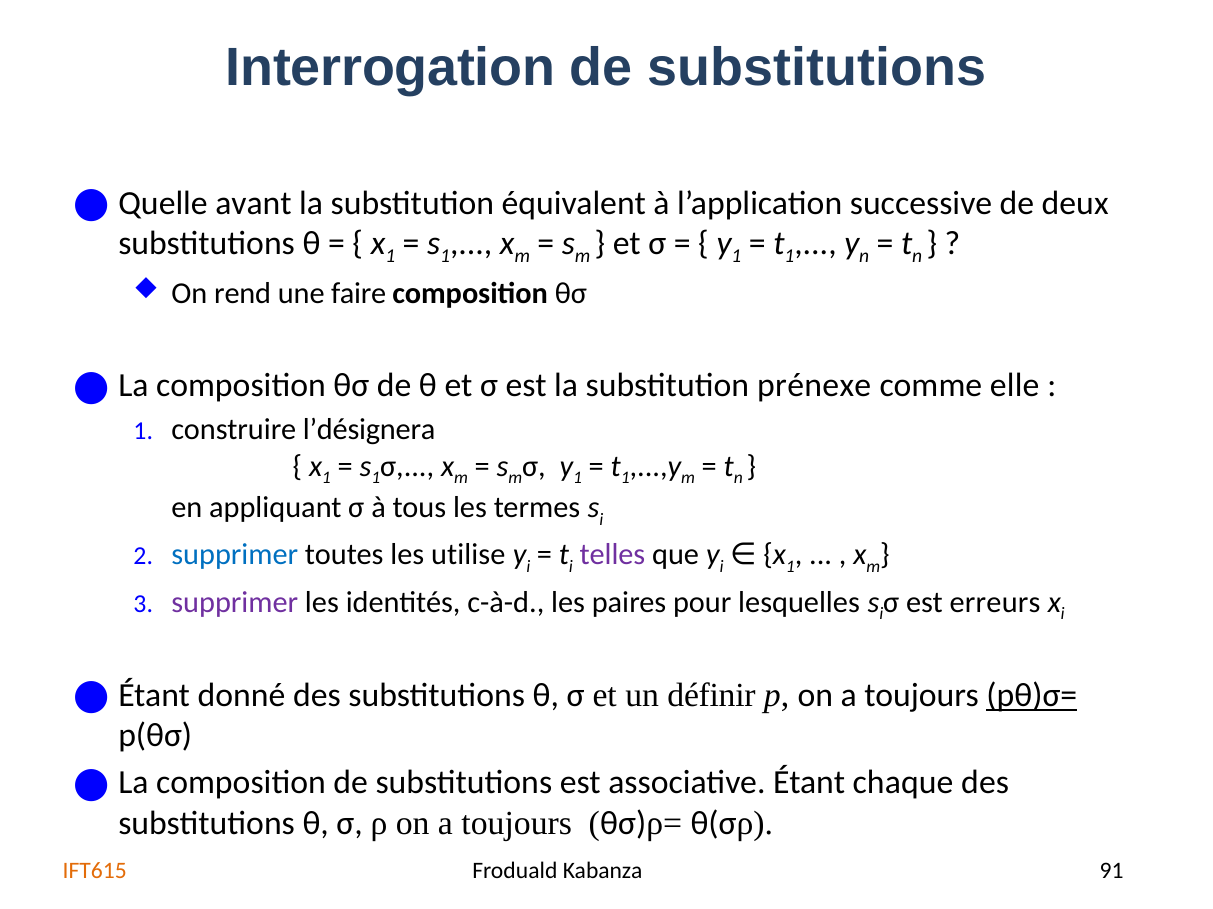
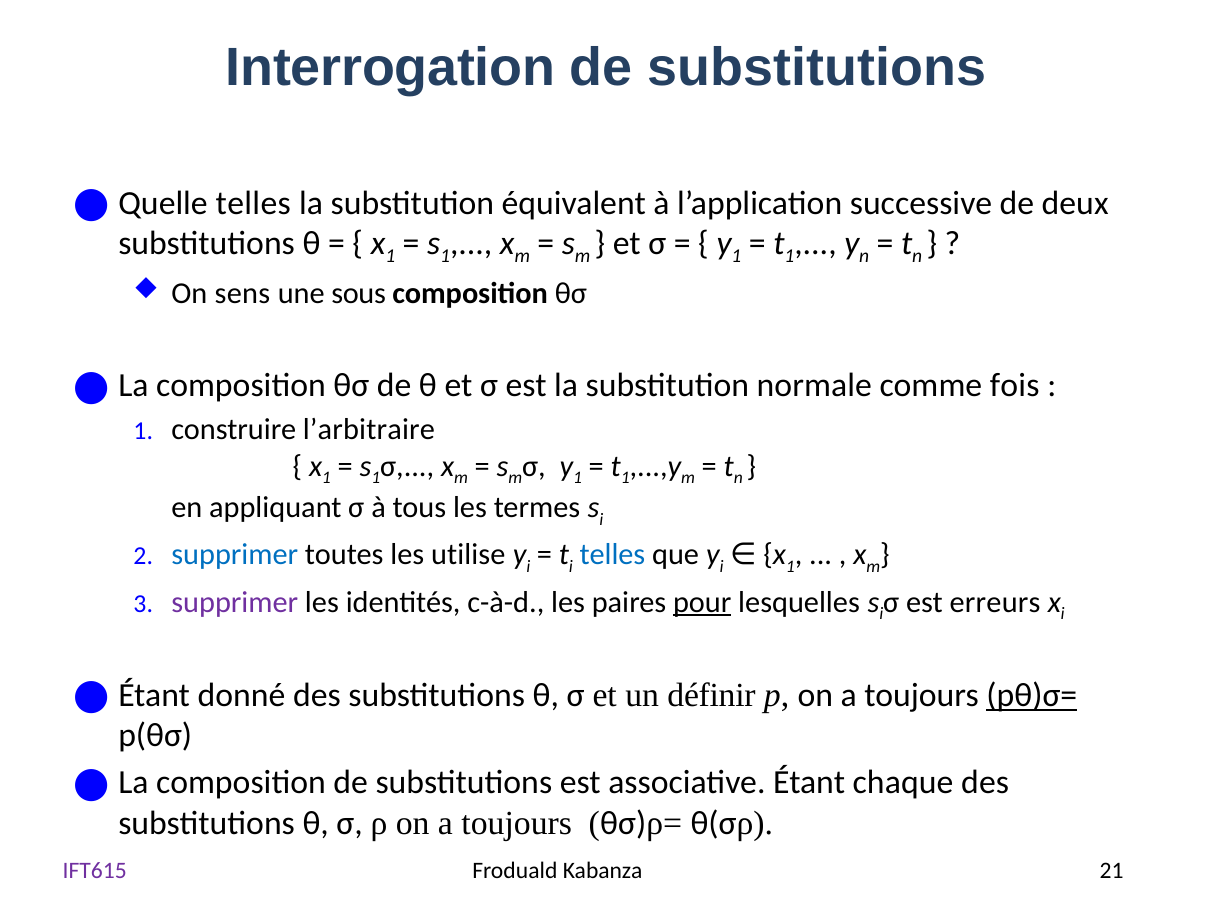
Quelle avant: avant -> telles (253, 203)
rend: rend -> sens (242, 293)
faire: faire -> sous (359, 293)
prénexe: prénexe -> normale (814, 386)
elle: elle -> fois (1015, 386)
l’désignera: l’désignera -> l’arbitraire (369, 430)
telles colour: purple -> blue (612, 555)
pour underline: none -> present (702, 603)
IFT615 colour: orange -> purple (95, 871)
91: 91 -> 21 (1112, 871)
